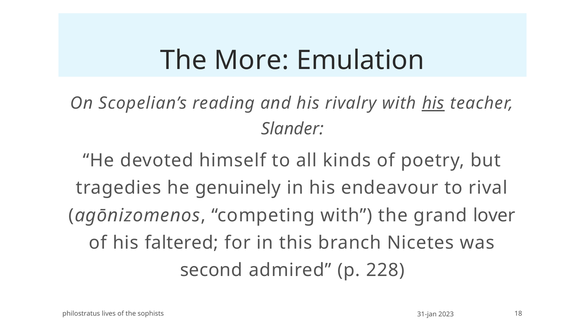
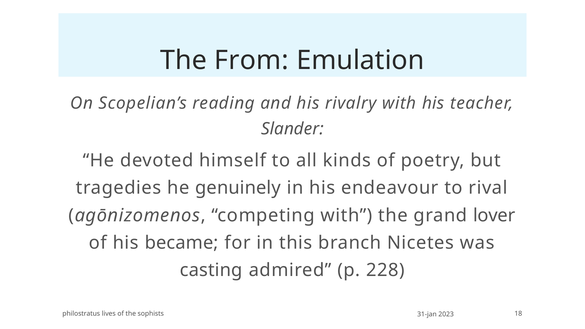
More: More -> From (252, 60)
his underline: present -> none (433, 103)
faltered: faltered -> became (182, 243)
second: second -> casting (211, 270)
